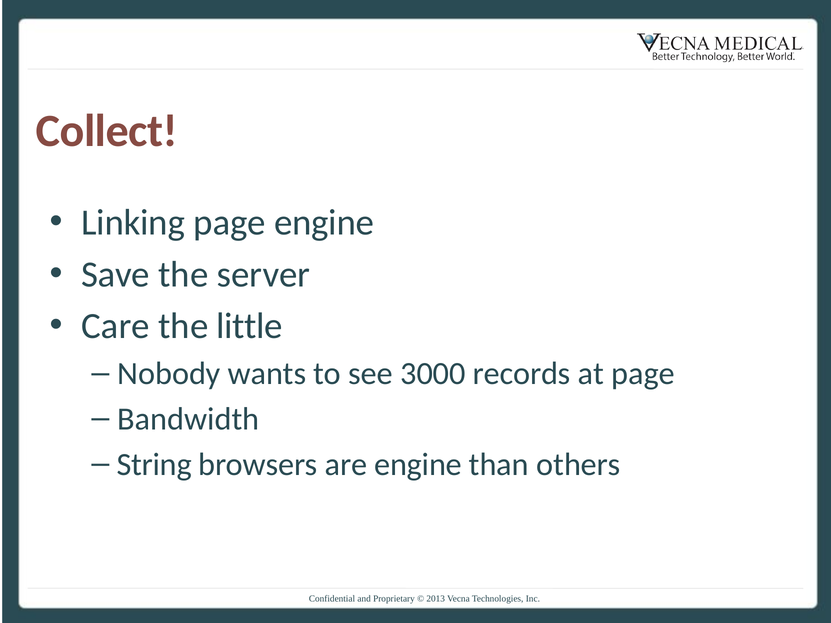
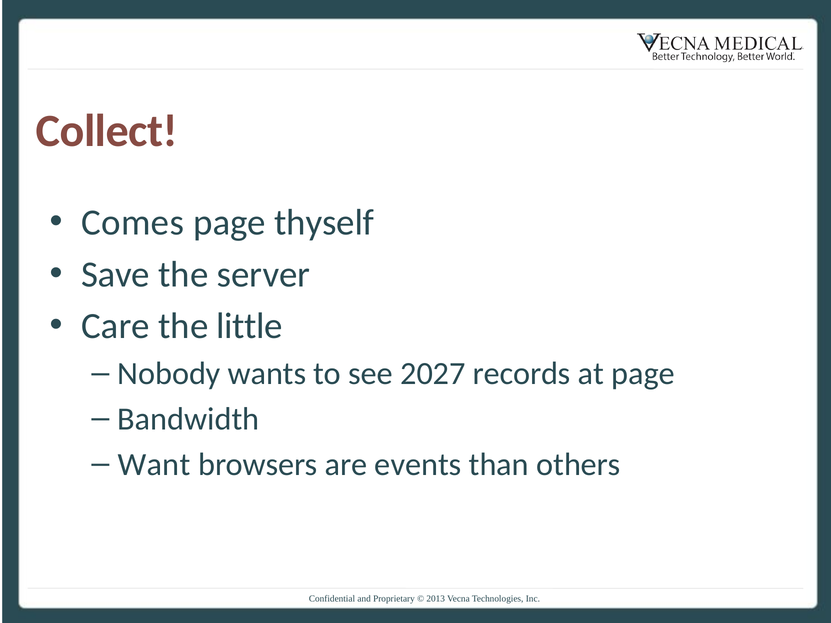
Linking: Linking -> Comes (133, 223)
page engine: engine -> thyself (324, 223)
3000: 3000 -> 2027 (433, 374)
String: String -> Want (154, 465)
are engine: engine -> events (418, 465)
